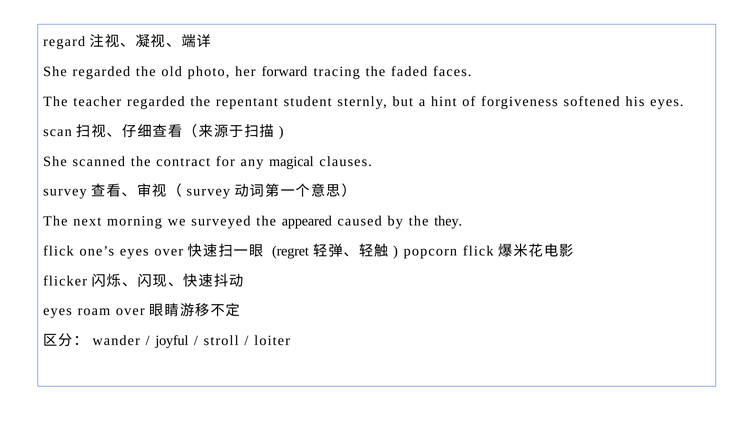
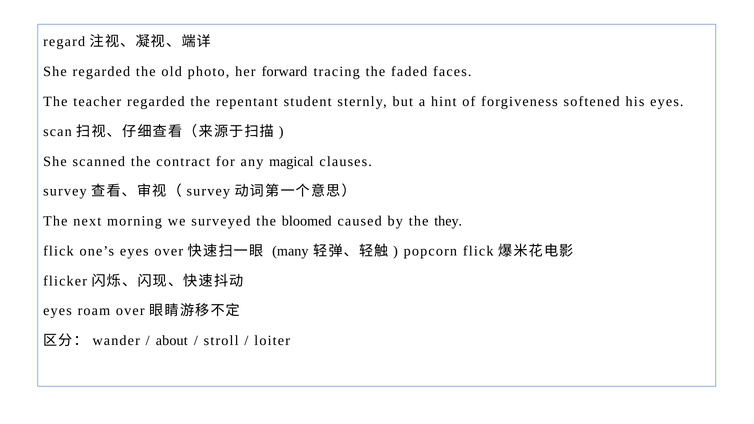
appeared: appeared -> bloomed (307, 221)
regret: regret -> many (290, 251)
joyful: joyful -> about (172, 341)
